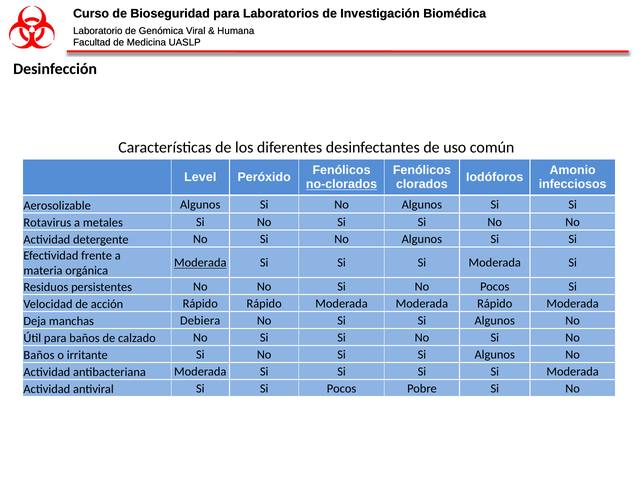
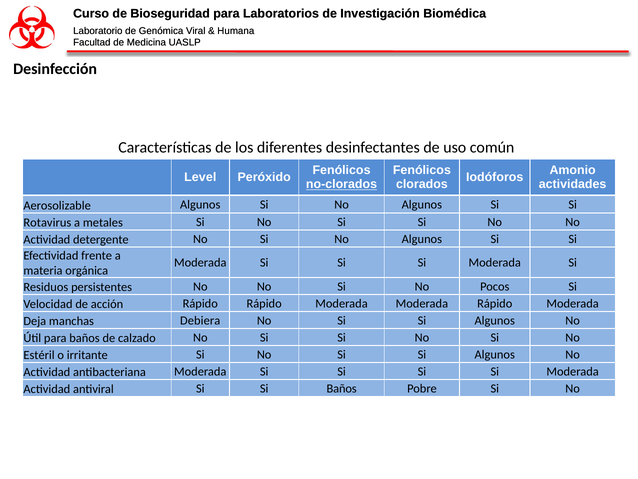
infecciosos: infecciosos -> actividades (573, 184)
Moderada underline: present -> none (200, 263)
Baños: Baños -> Estéril (39, 355)
Si Pocos: Pocos -> Baños (342, 388)
